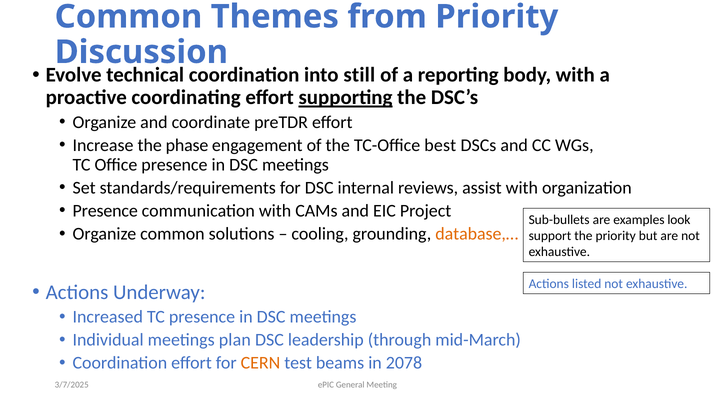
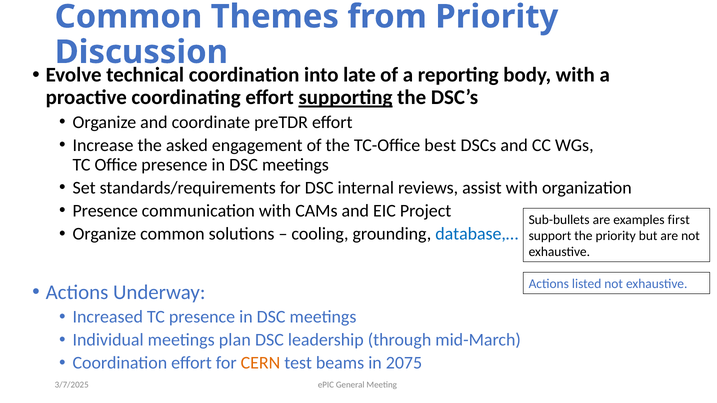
still: still -> late (359, 75)
phase: phase -> asked (187, 145)
look: look -> first (679, 220)
database,… colour: orange -> blue (477, 234)
2078: 2078 -> 2075 (404, 363)
